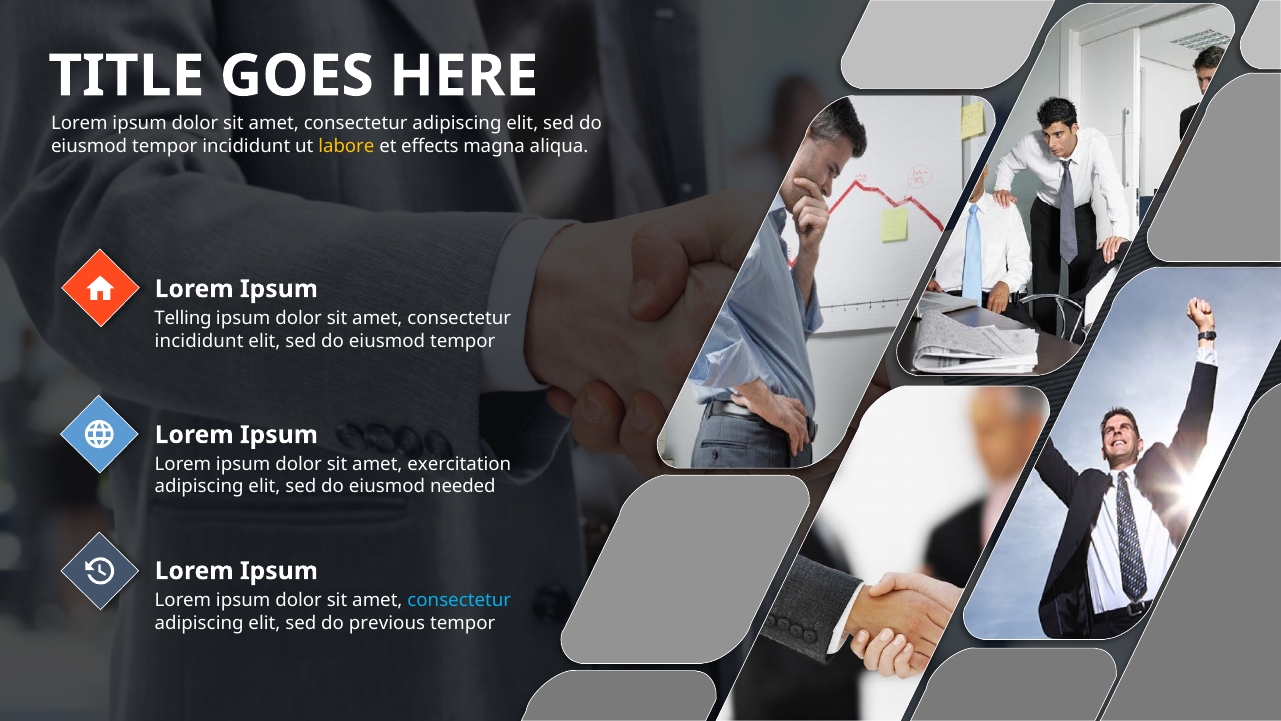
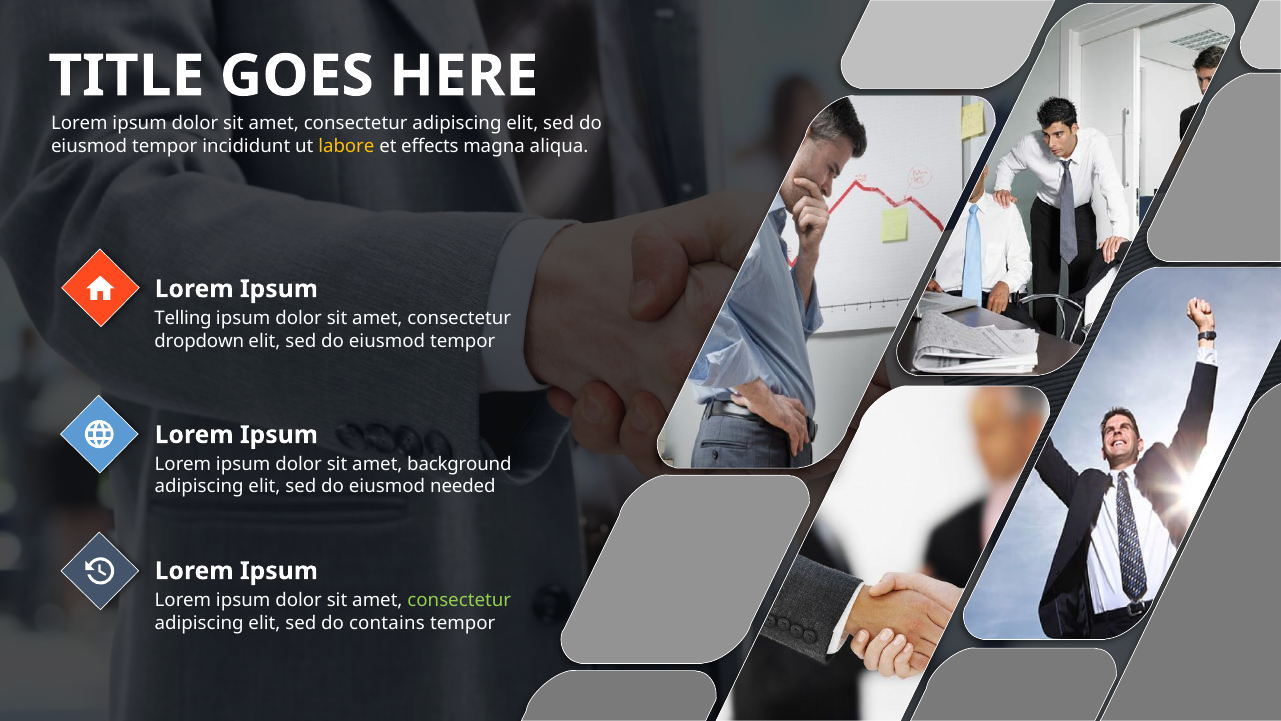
incididunt: incididunt -> dropdown (199, 341)
exercitation: exercitation -> background (459, 464)
consectetur colour: light blue -> light green (459, 600)
previous: previous -> contains (387, 622)
